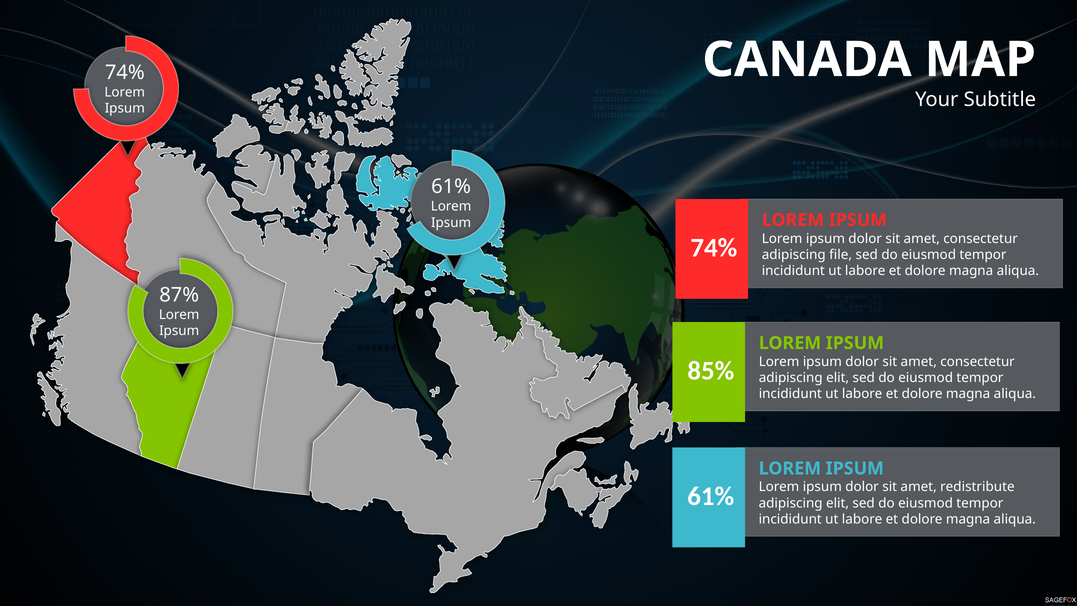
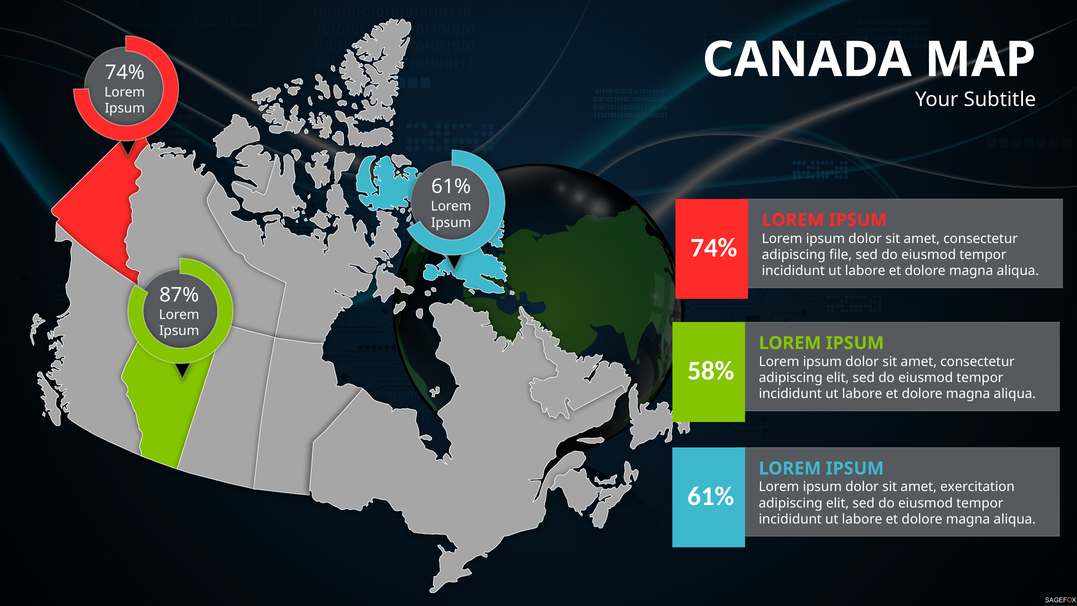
85%: 85% -> 58% (711, 371)
redistribute: redistribute -> exercitation (977, 487)
